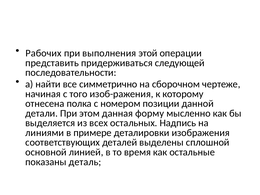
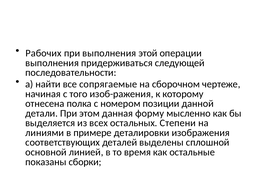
представить: представить -> выполнения (52, 63)
симметрично: симметрично -> сопрягаемые (108, 84)
Надпись: Надпись -> Степени (178, 123)
деталь: деталь -> сборки (85, 162)
